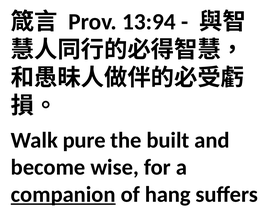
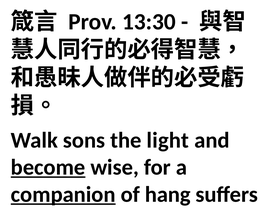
13:94: 13:94 -> 13:30 (149, 22)
pure: pure -> sons (84, 140)
built: built -> light (168, 140)
become underline: none -> present (48, 167)
